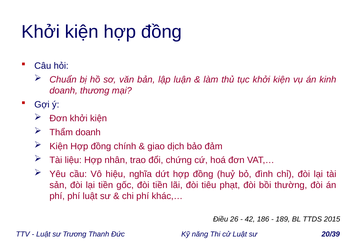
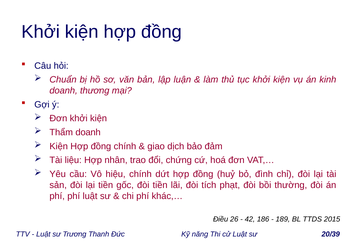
hiệu nghĩa: nghĩa -> chính (140, 174)
tiêu: tiêu -> tích (209, 185)
